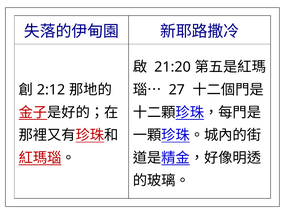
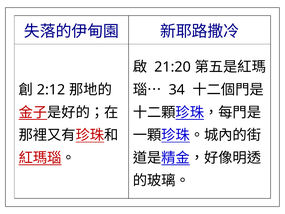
27: 27 -> 34 (177, 90)
